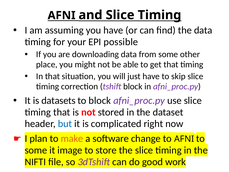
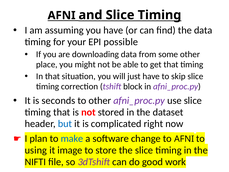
datasets: datasets -> seconds (58, 100)
to block: block -> other (100, 100)
make colour: orange -> blue (72, 138)
some: some -> using (36, 150)
